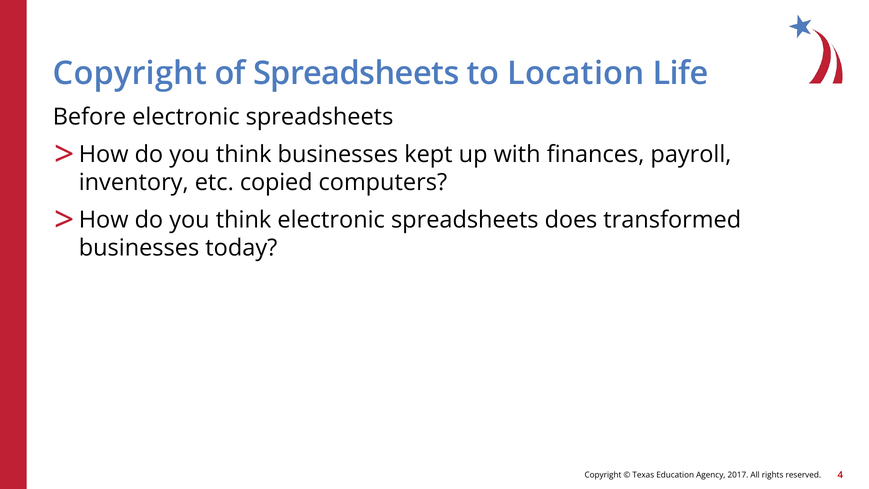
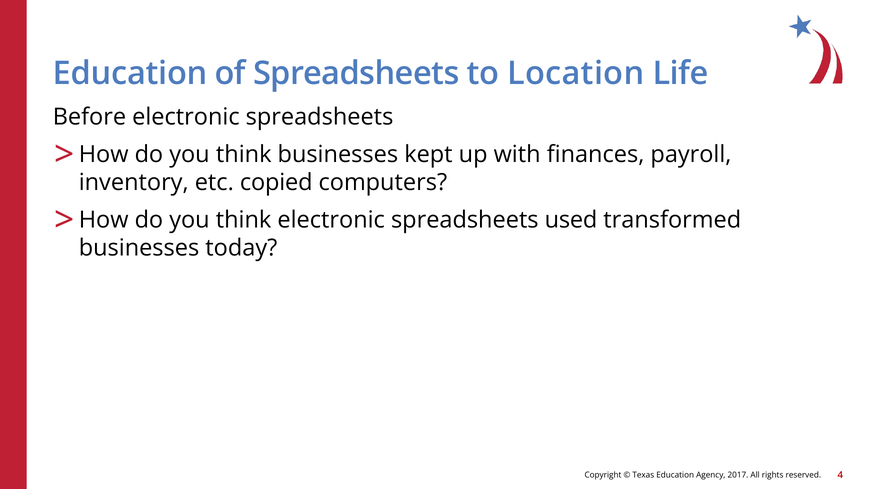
Copyright: Copyright -> Education (130, 74)
does: does -> used (571, 220)
